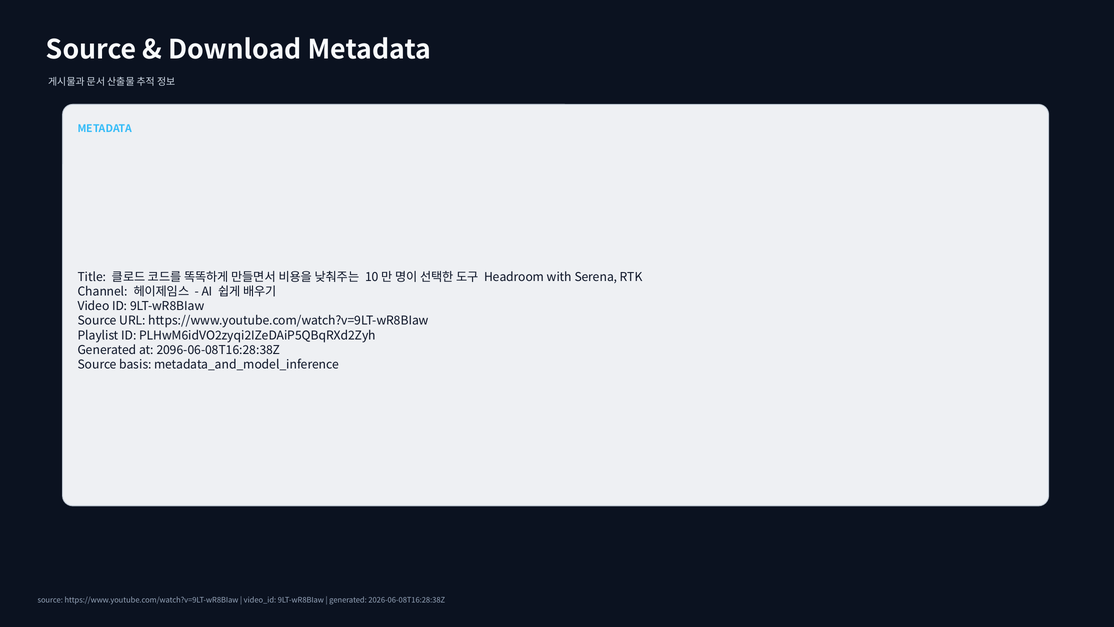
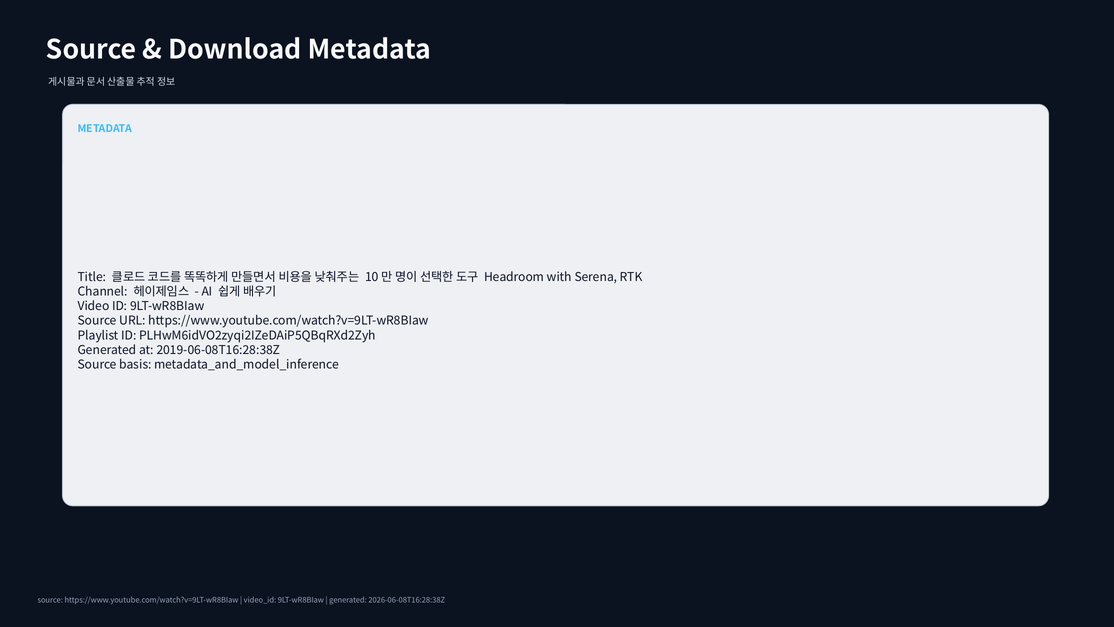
2096-06-08T16:28:38Z: 2096-06-08T16:28:38Z -> 2019-06-08T16:28:38Z (218, 350)
